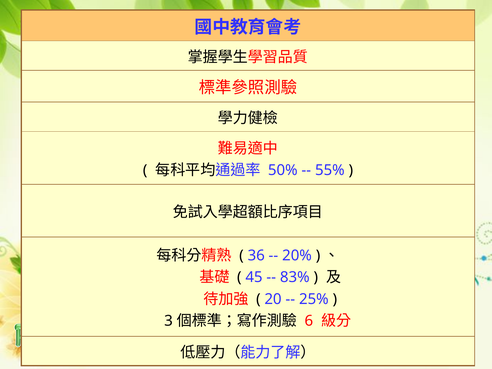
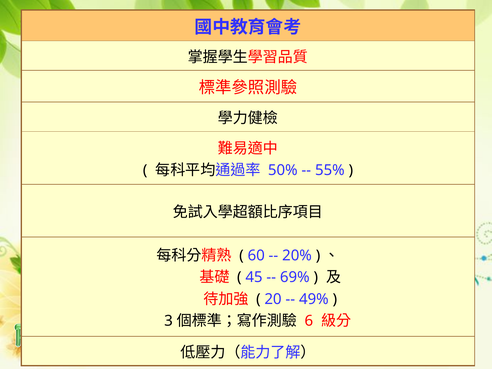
36: 36 -> 60 (256, 255)
83%: 83% -> 69% (295, 277)
25%: 25% -> 49% (314, 299)
